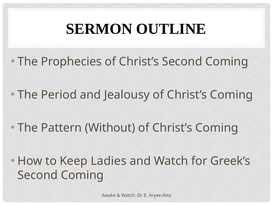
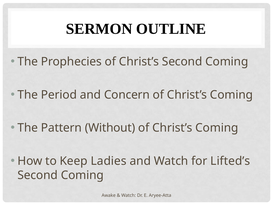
Jealousy: Jealousy -> Concern (127, 95)
Greek’s: Greek’s -> Lifted’s (230, 161)
